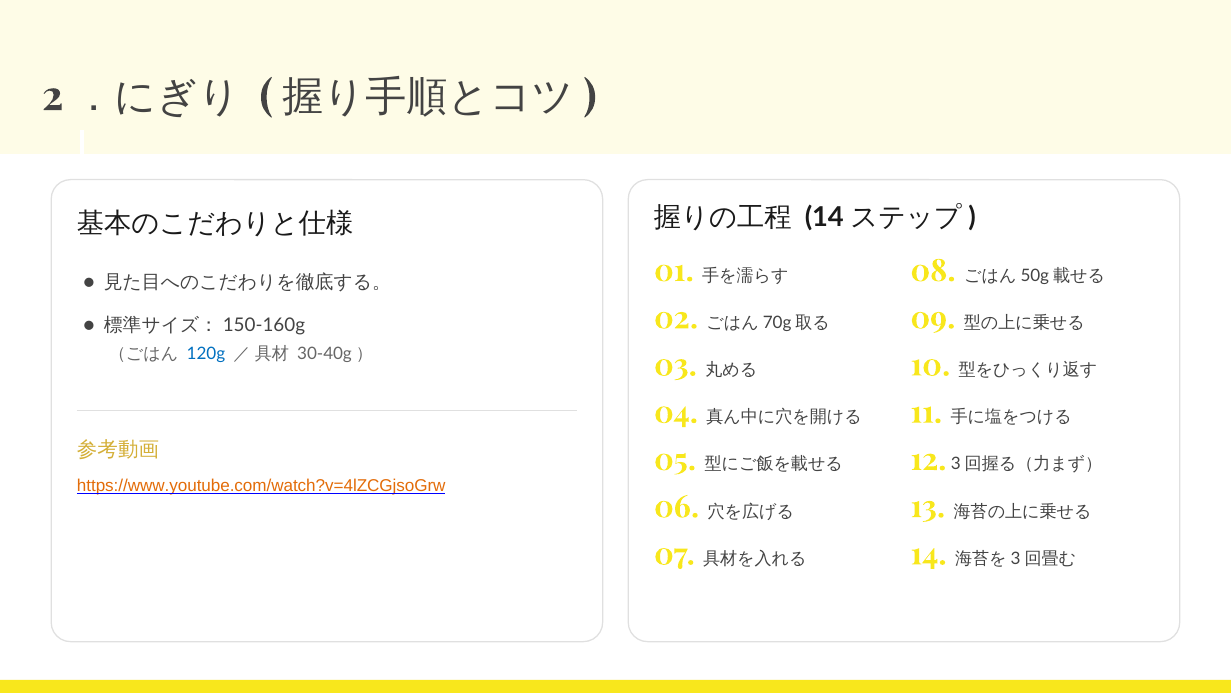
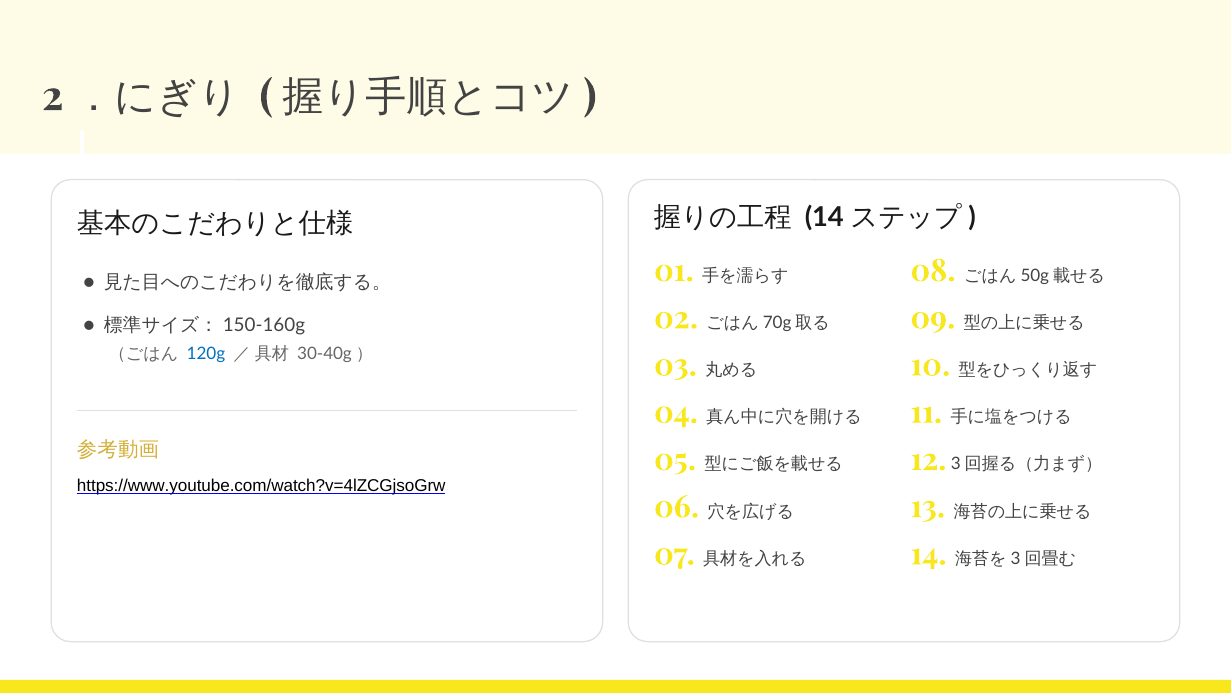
https://www.youtube.com/watch?v=4lZCGjsoGrw colour: orange -> black (261, 486)
